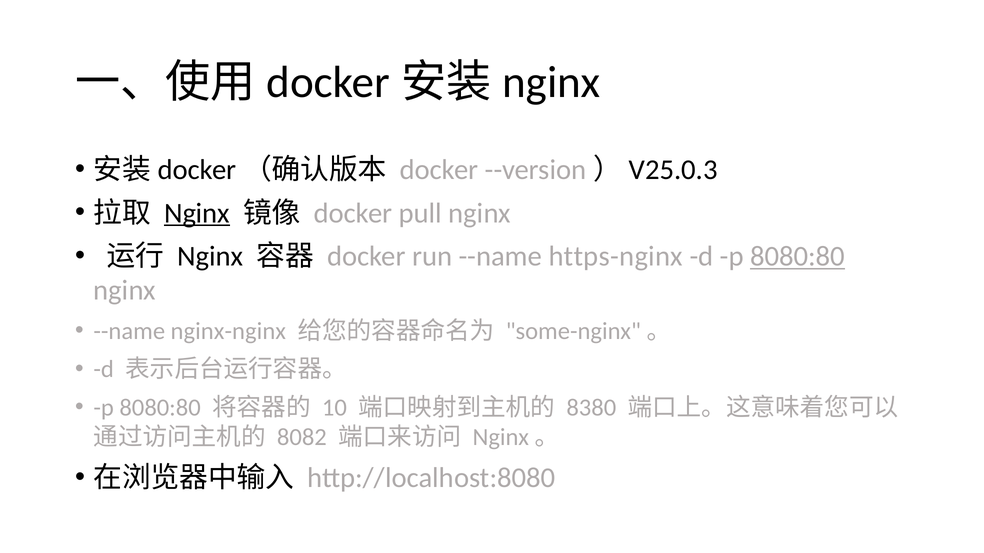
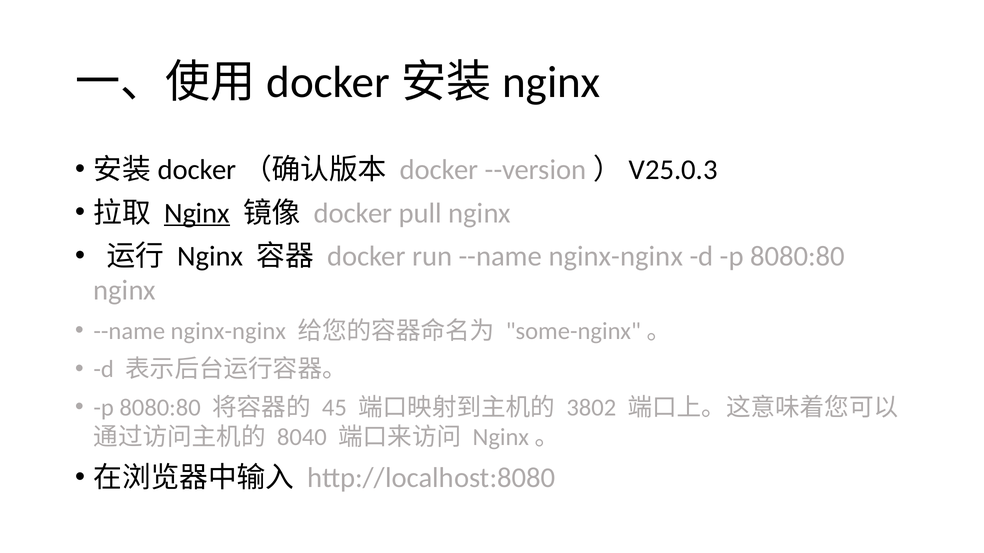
run --name https-nginx: https-nginx -> nginx-nginx (616, 257)
8080:80 underline: present -> none (797, 257)
10: 10 -> 45 (334, 408)
8380: 8380 -> 3802 (591, 408)
8082: 8082 -> 8040 (302, 437)
